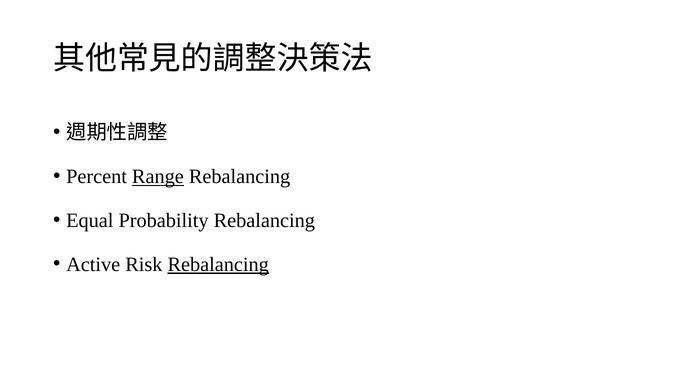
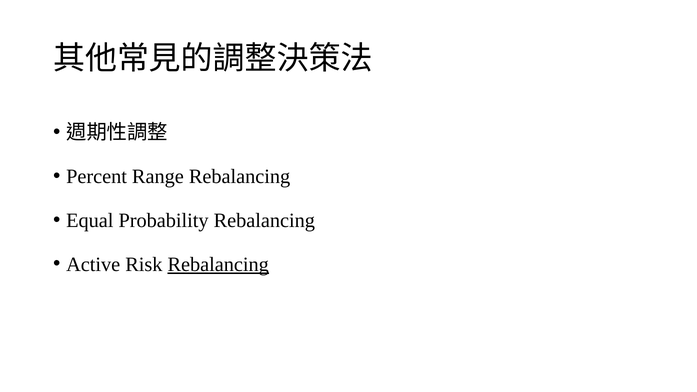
Range underline: present -> none (158, 177)
